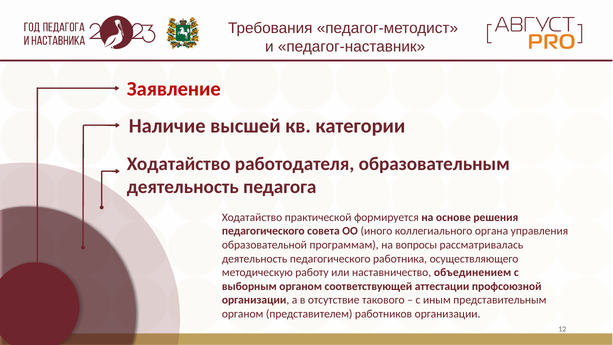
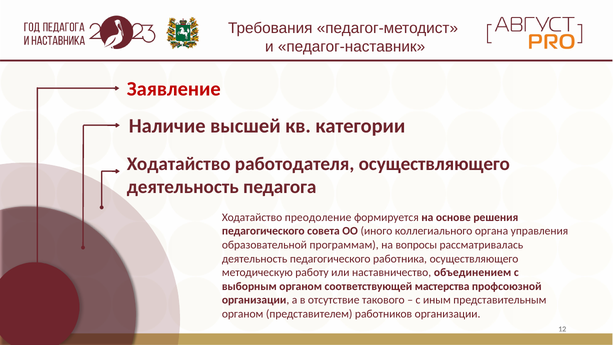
работодателя образовательным: образовательным -> осуществляющего (434, 164)
практической: практической -> преодоление (318, 217)
аттестации: аттестации -> мастерства (442, 286)
